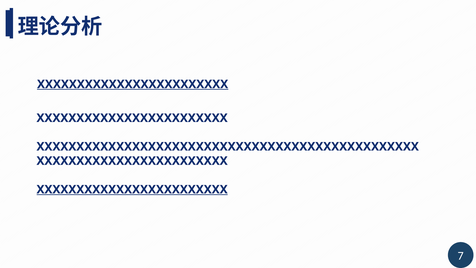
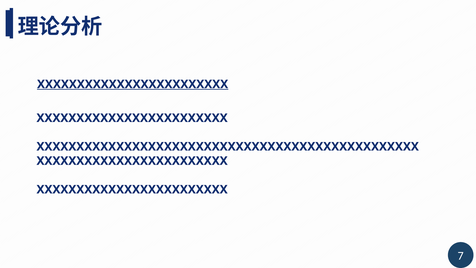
XXXXXXXXXXXXXXXXXXXXXXXX underline: present -> none (132, 189)
